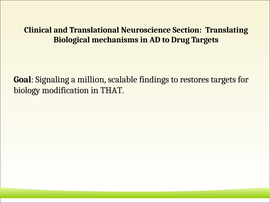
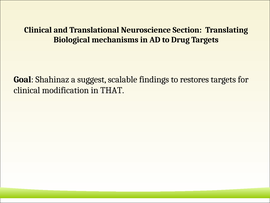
Signaling: Signaling -> Shahinaz (52, 79)
million: million -> suggest (92, 79)
biology: biology -> clinical (27, 90)
